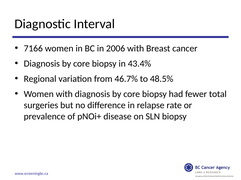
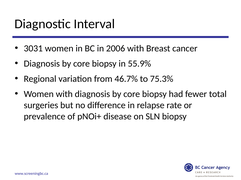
7166: 7166 -> 3031 (33, 49)
43.4%: 43.4% -> 55.9% (139, 64)
48.5%: 48.5% -> 75.3% (162, 79)
